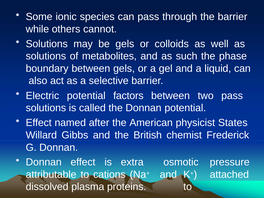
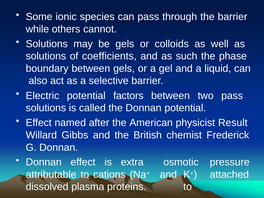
metabolites: metabolites -> coefficients (109, 56)
States: States -> Result (233, 123)
